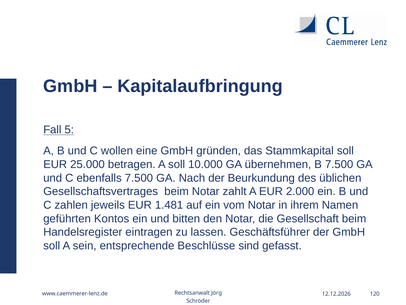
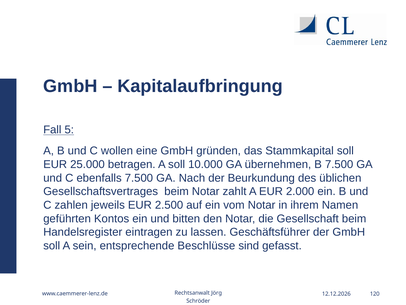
1.481: 1.481 -> 2.500 (169, 205)
